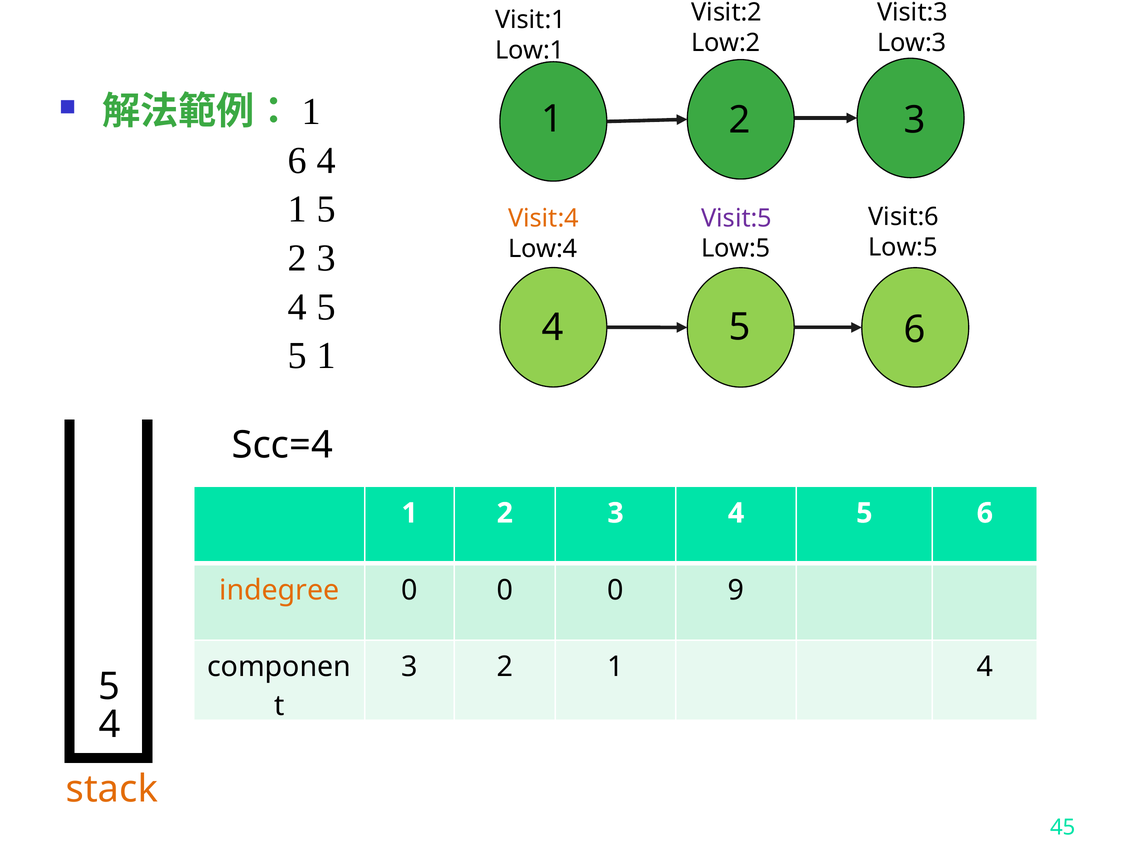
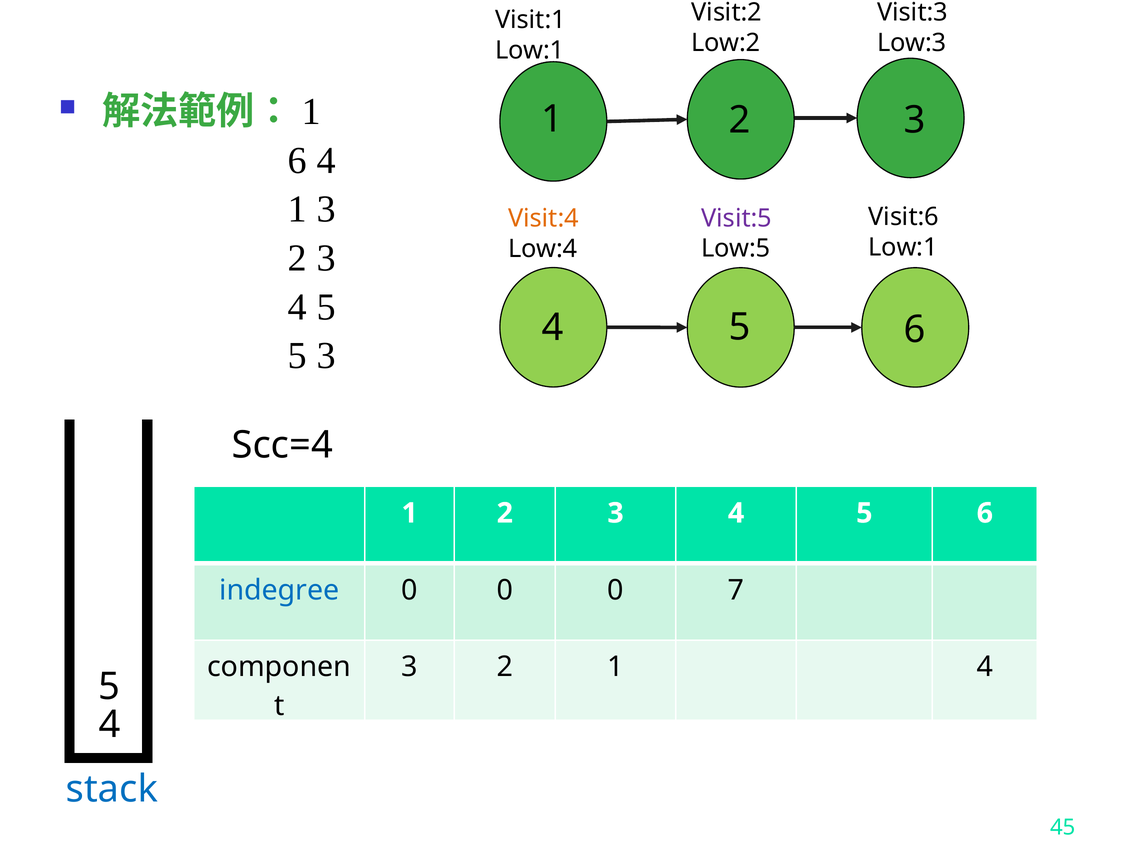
5: 5 -> 3 (326, 209)
Low:5: Low:5 -> Low:1 (903, 247)
5 1: 1 -> 3 (326, 356)
indegree colour: orange -> blue (279, 590)
9: 9 -> 7 (736, 590)
stack colour: orange -> blue (112, 789)
